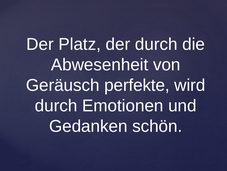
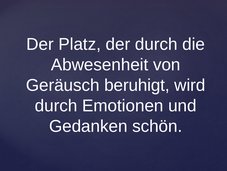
perfekte: perfekte -> beruhigt (137, 85)
